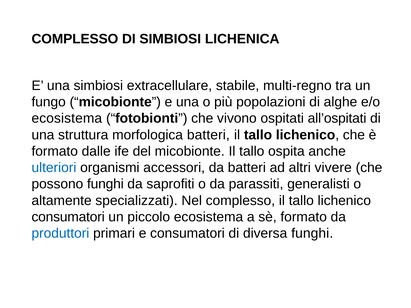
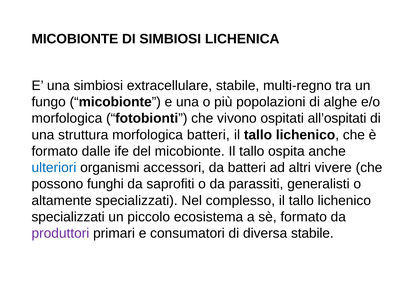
COMPLESSO: COMPLESSO -> MICOBIONTE (75, 39)
ecosistema: ecosistema -> morfologica (67, 119)
consumatori: consumatori -> specializzati (68, 217)
produttori colour: blue -> purple (60, 234)
diversa funghi: funghi -> stabile (312, 234)
